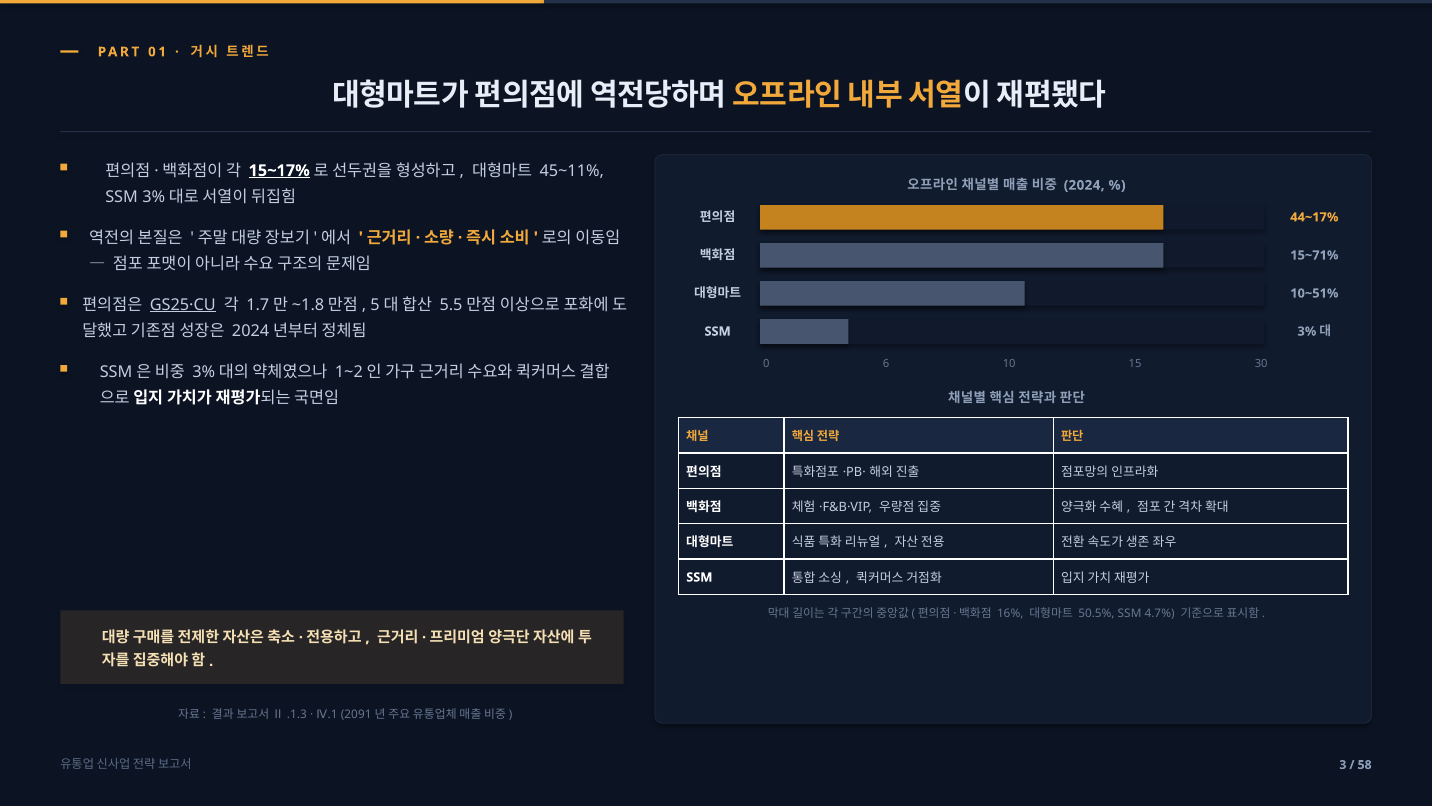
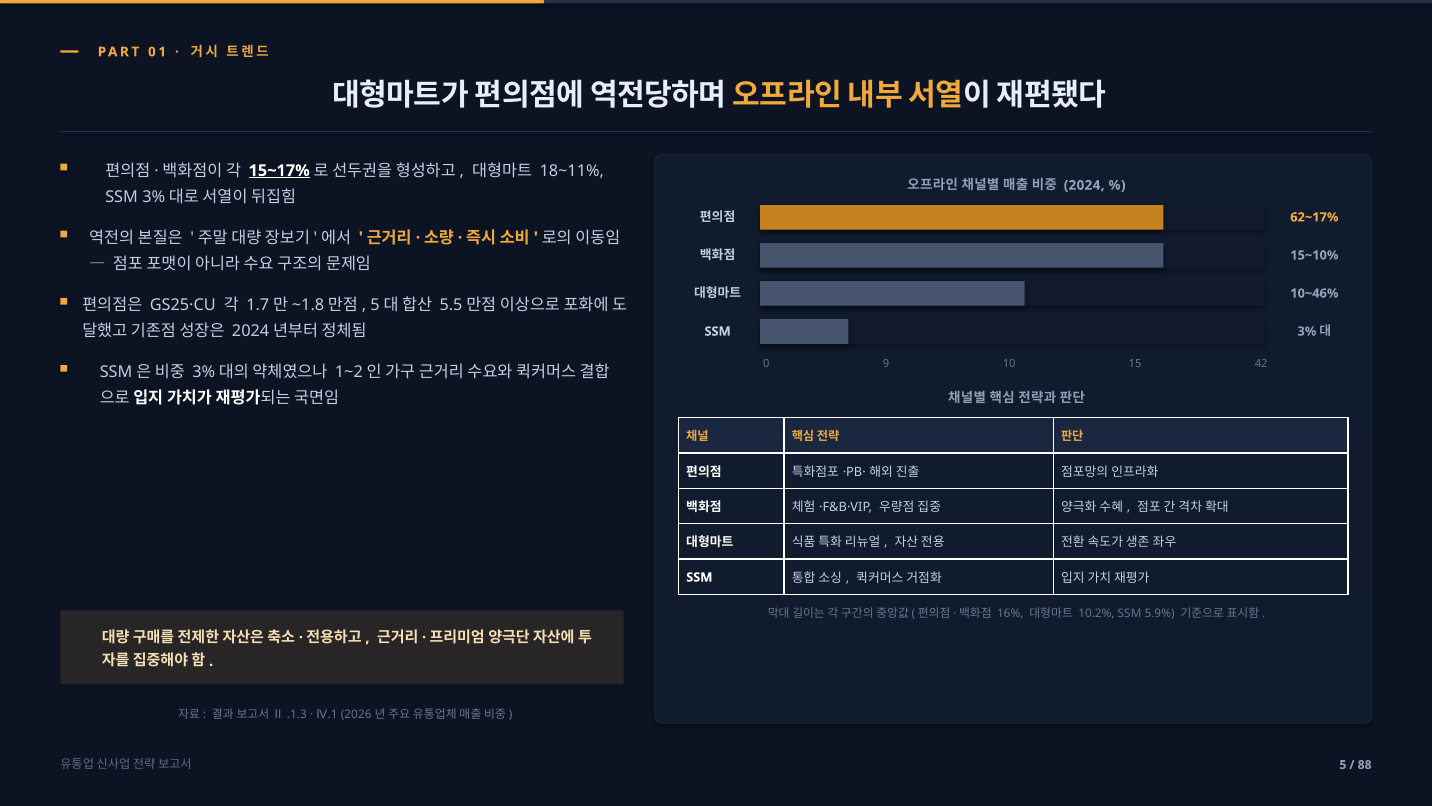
45~11%: 45~11% -> 18~11% (572, 171)
44~17%: 44~17% -> 62~17% (1314, 217)
15~71%: 15~71% -> 15~10% (1314, 255)
10~51%: 10~51% -> 10~46% (1314, 293)
GS25·CU underline: present -> none (183, 305)
6: 6 -> 9 (886, 363)
30: 30 -> 42 (1261, 363)
50.5%: 50.5% -> 10.2% (1096, 614)
4.7%: 4.7% -> 5.9% (1160, 614)
2091: 2091 -> 2026 (356, 714)
3: 3 -> 5 (1343, 764)
58: 58 -> 88 (1365, 764)
